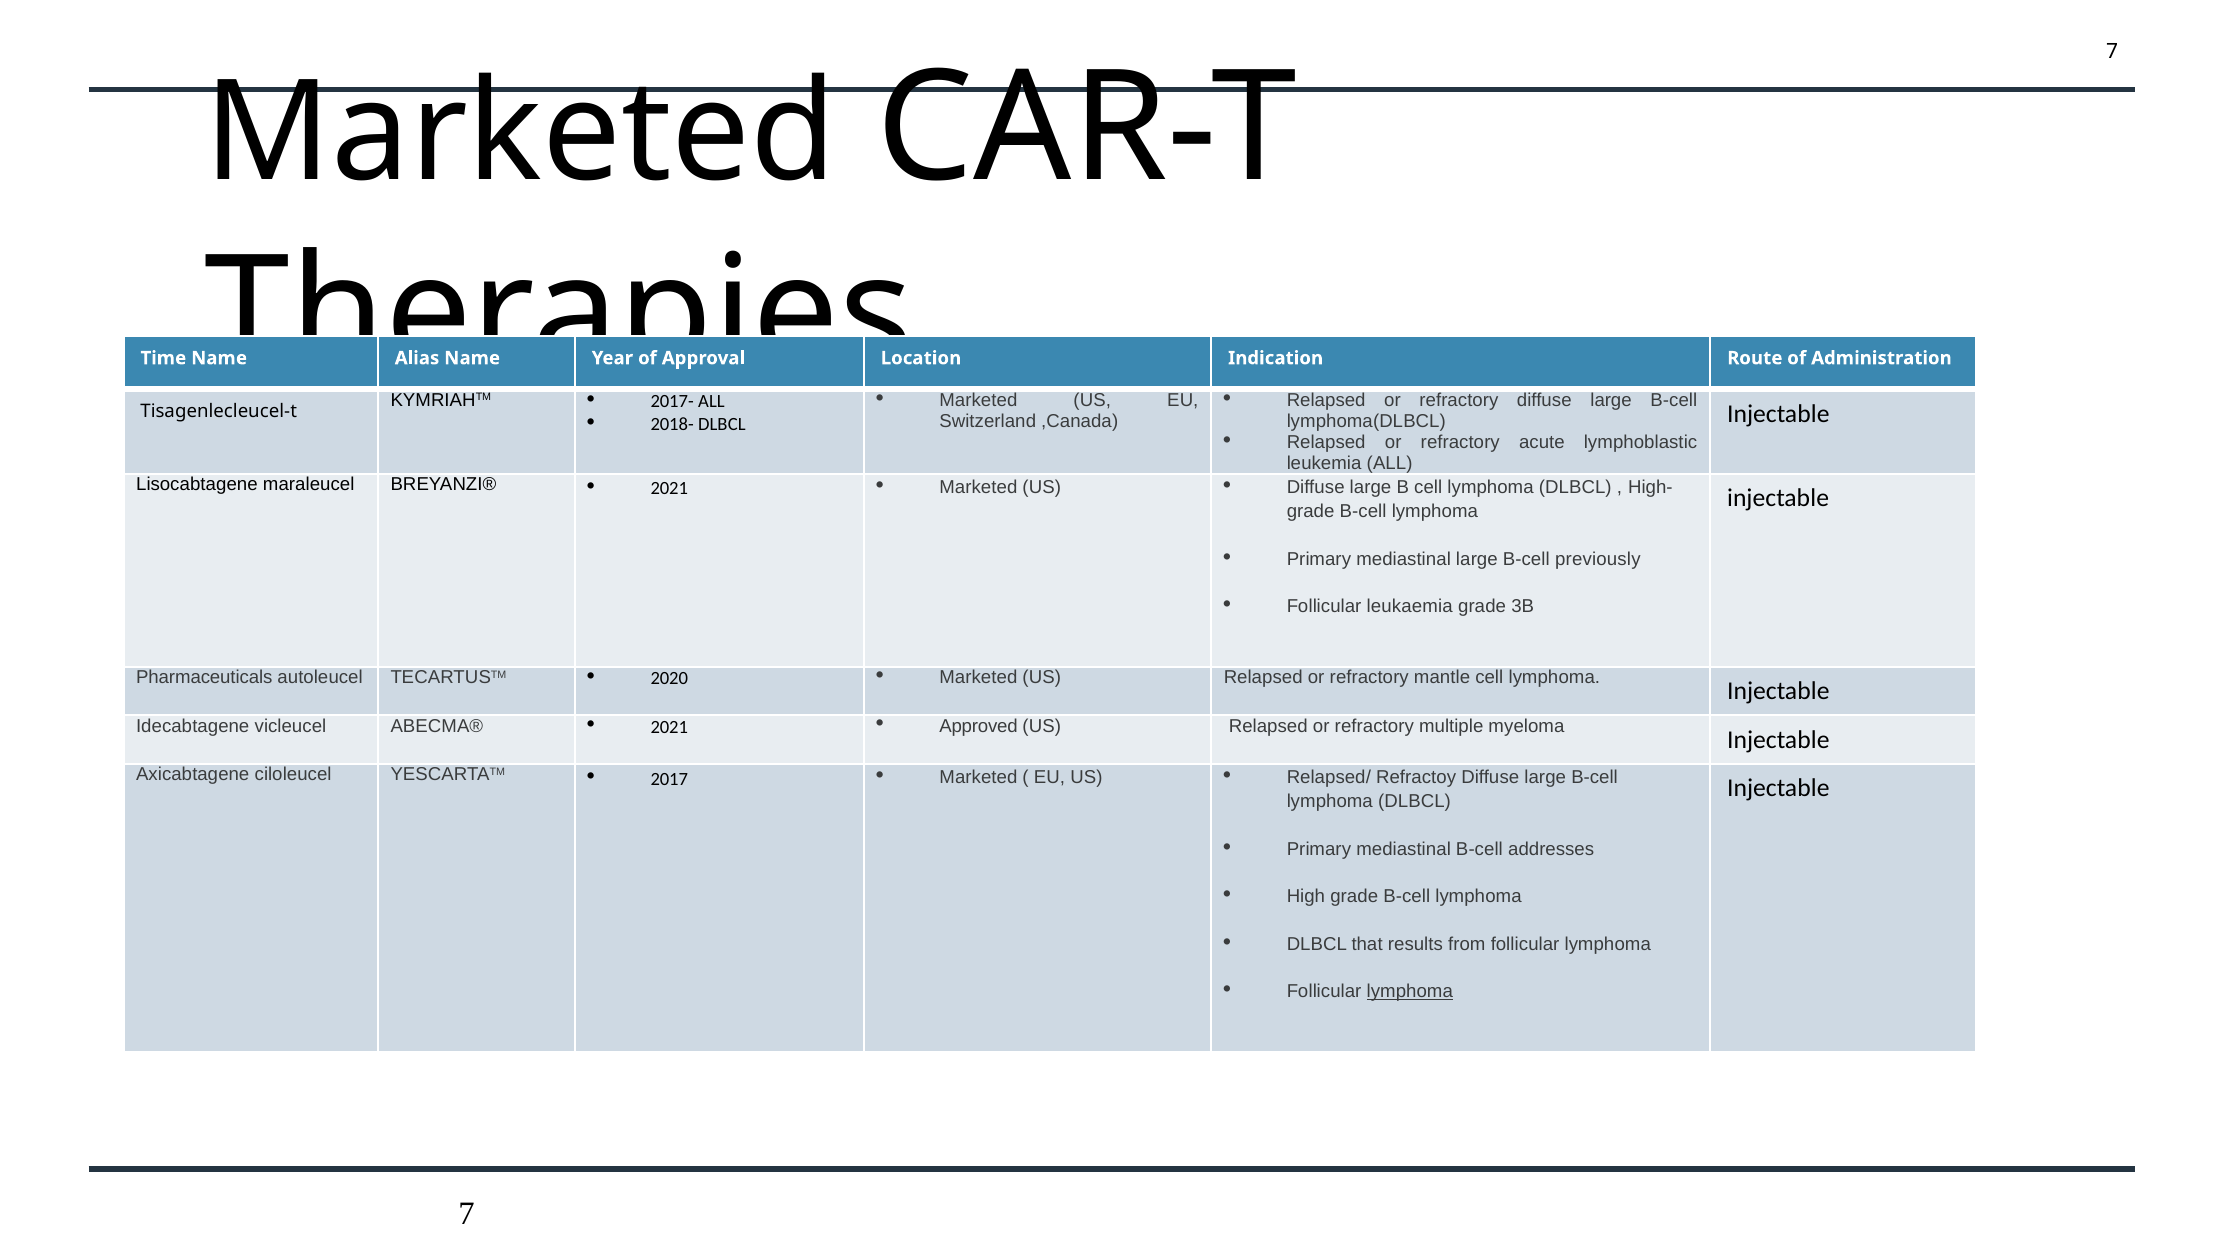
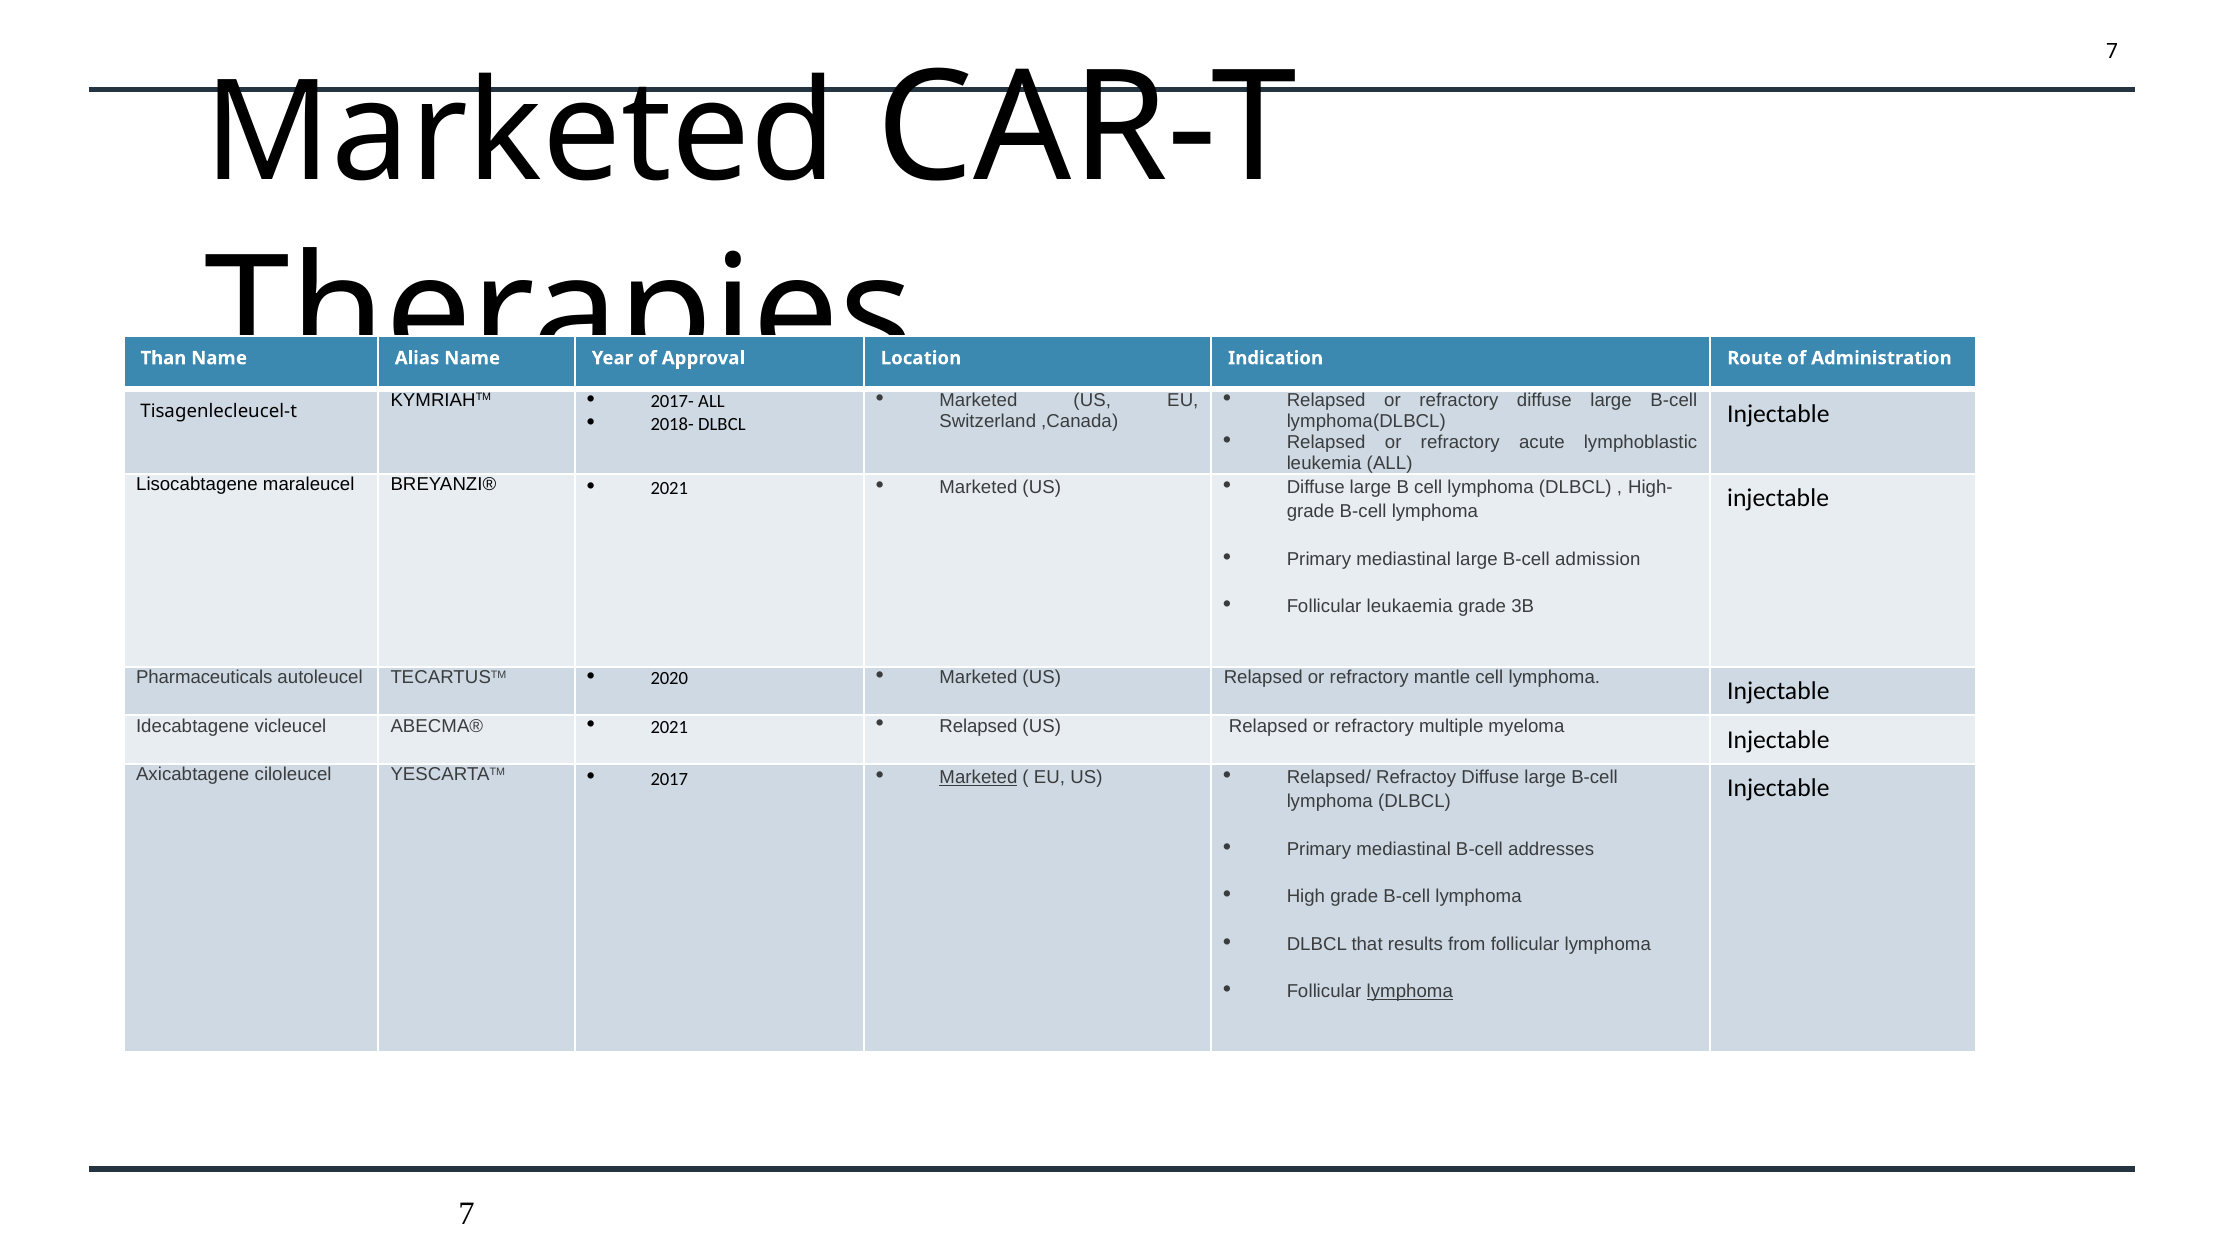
Time: Time -> Than (163, 358)
previously: previously -> admission (1598, 559)
Approved: Approved -> Relapsed (979, 726)
Marketed underline: none -> present (978, 778)
